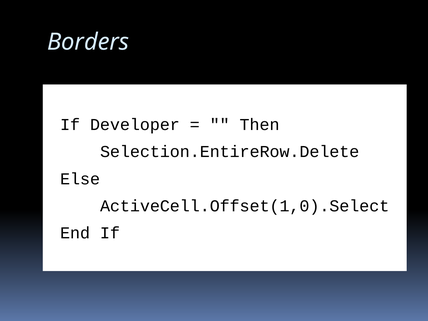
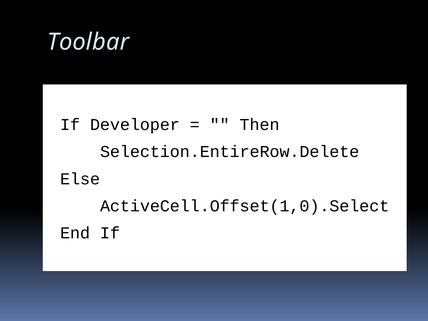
Borders: Borders -> Toolbar (88, 42)
